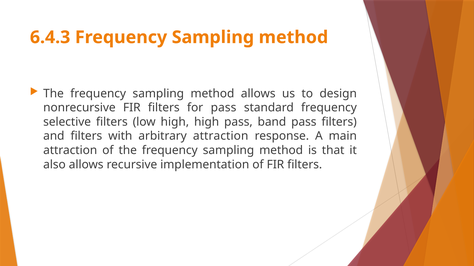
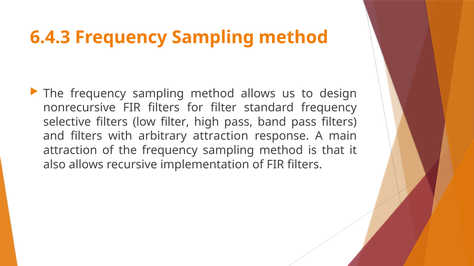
for pass: pass -> filter (224, 108)
low high: high -> filter (175, 122)
